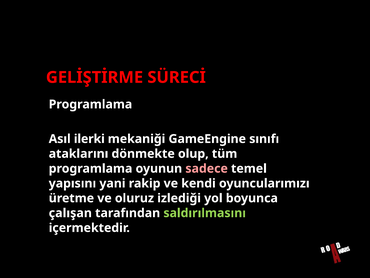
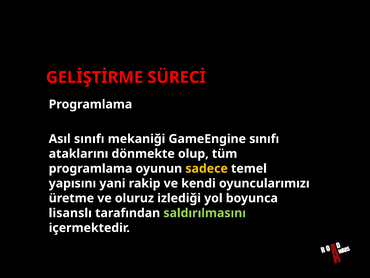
Asıl ilerki: ilerki -> sınıfı (89, 139)
sadece colour: pink -> yellow (207, 168)
çalışan: çalışan -> lisanslı (70, 213)
